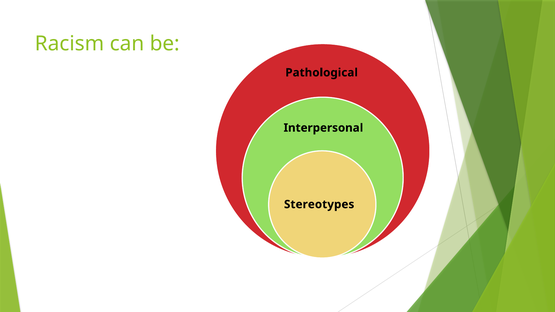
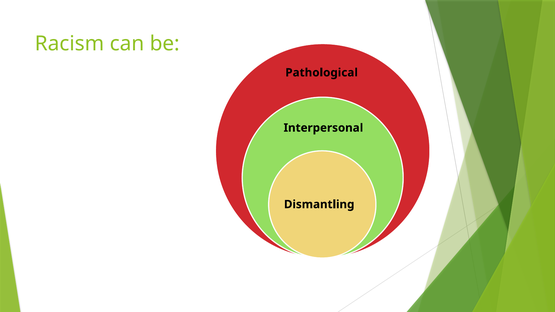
Stereotypes: Stereotypes -> Dismantling (319, 204)
